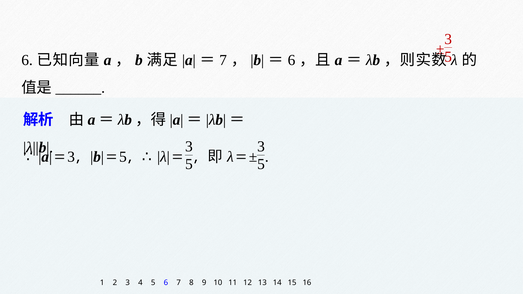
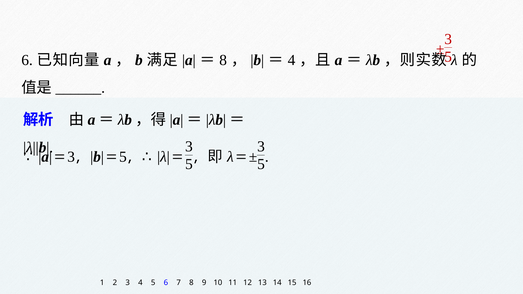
7: 7 -> 8 (223, 60)
6: 6 -> 4 (292, 60)
